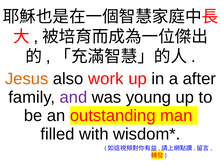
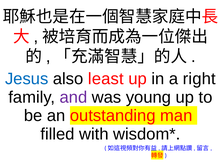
Jesus colour: orange -> blue (27, 79)
work: work -> least (106, 79)
after: after -> right (199, 79)
